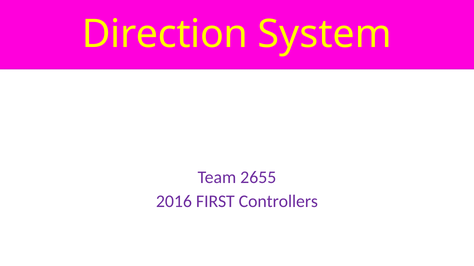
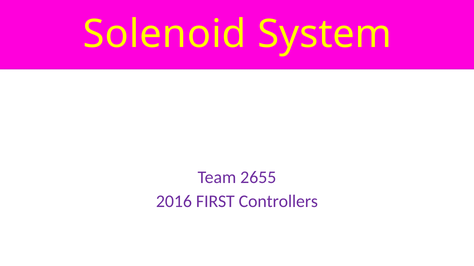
Direction: Direction -> Solenoid (164, 34)
